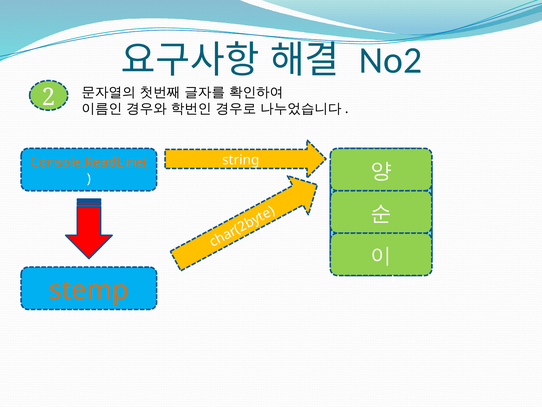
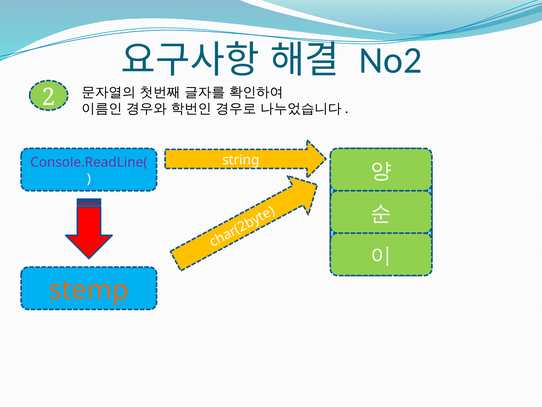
Console.ReadLine( colour: orange -> purple (89, 162)
